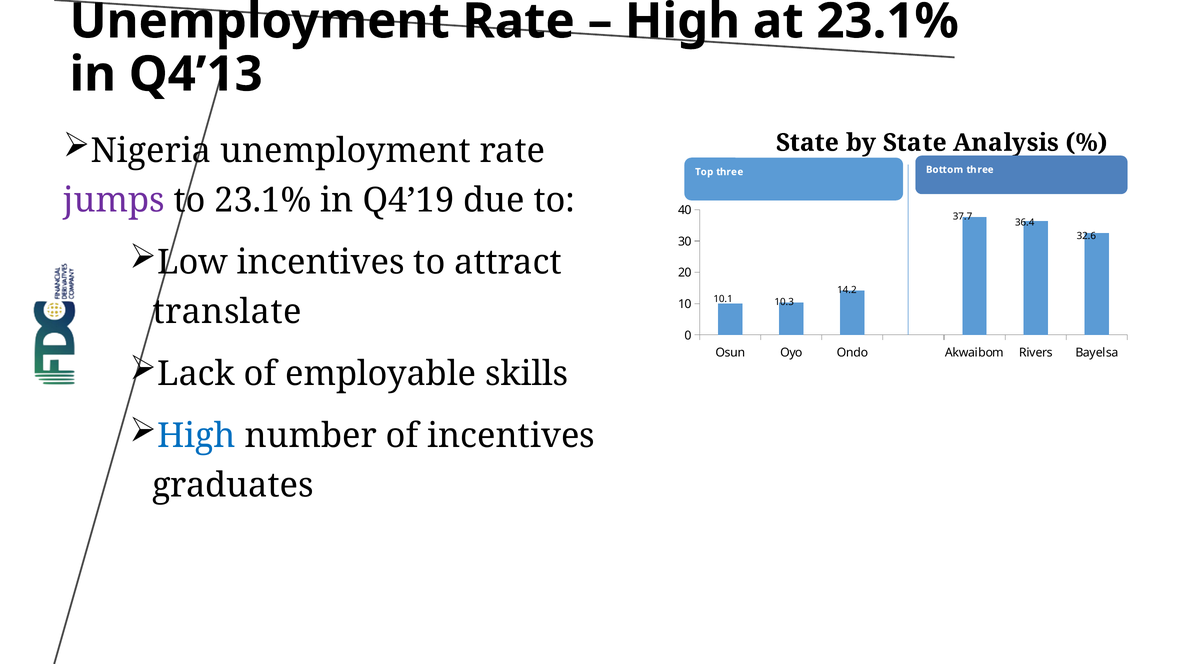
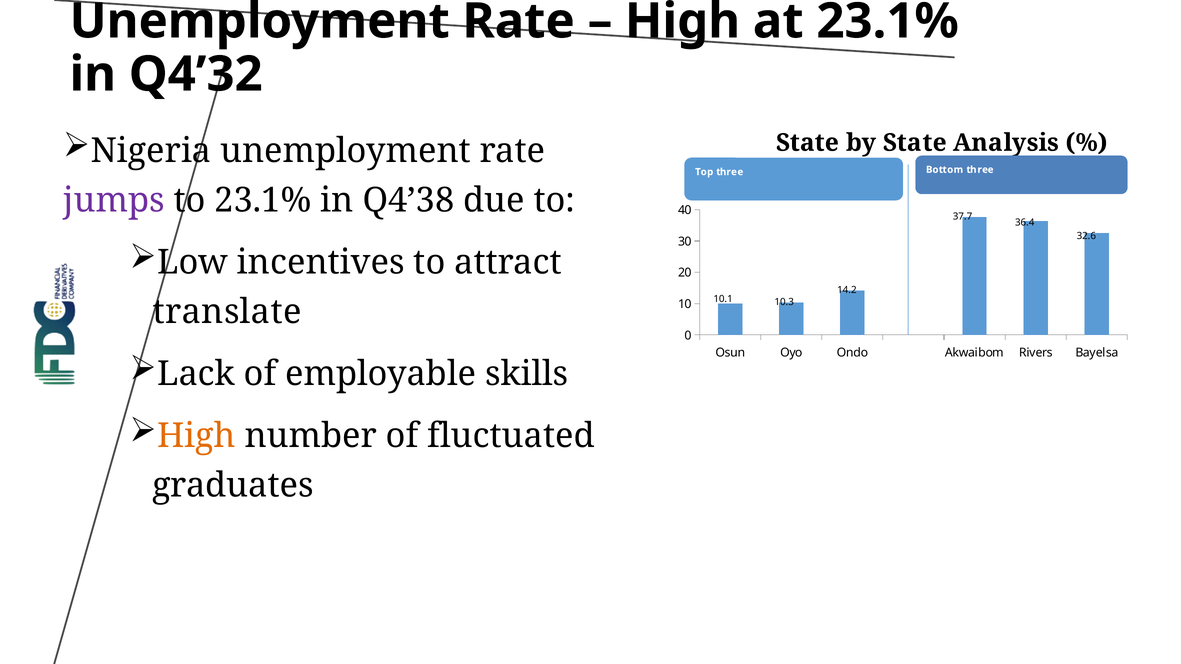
Q4’13: Q4’13 -> Q4’32 (196, 74)
Q4’19: Q4’19 -> Q4’38 (409, 201)
High colour: blue -> orange (196, 436)
of incentives: incentives -> fluctuated (511, 436)
